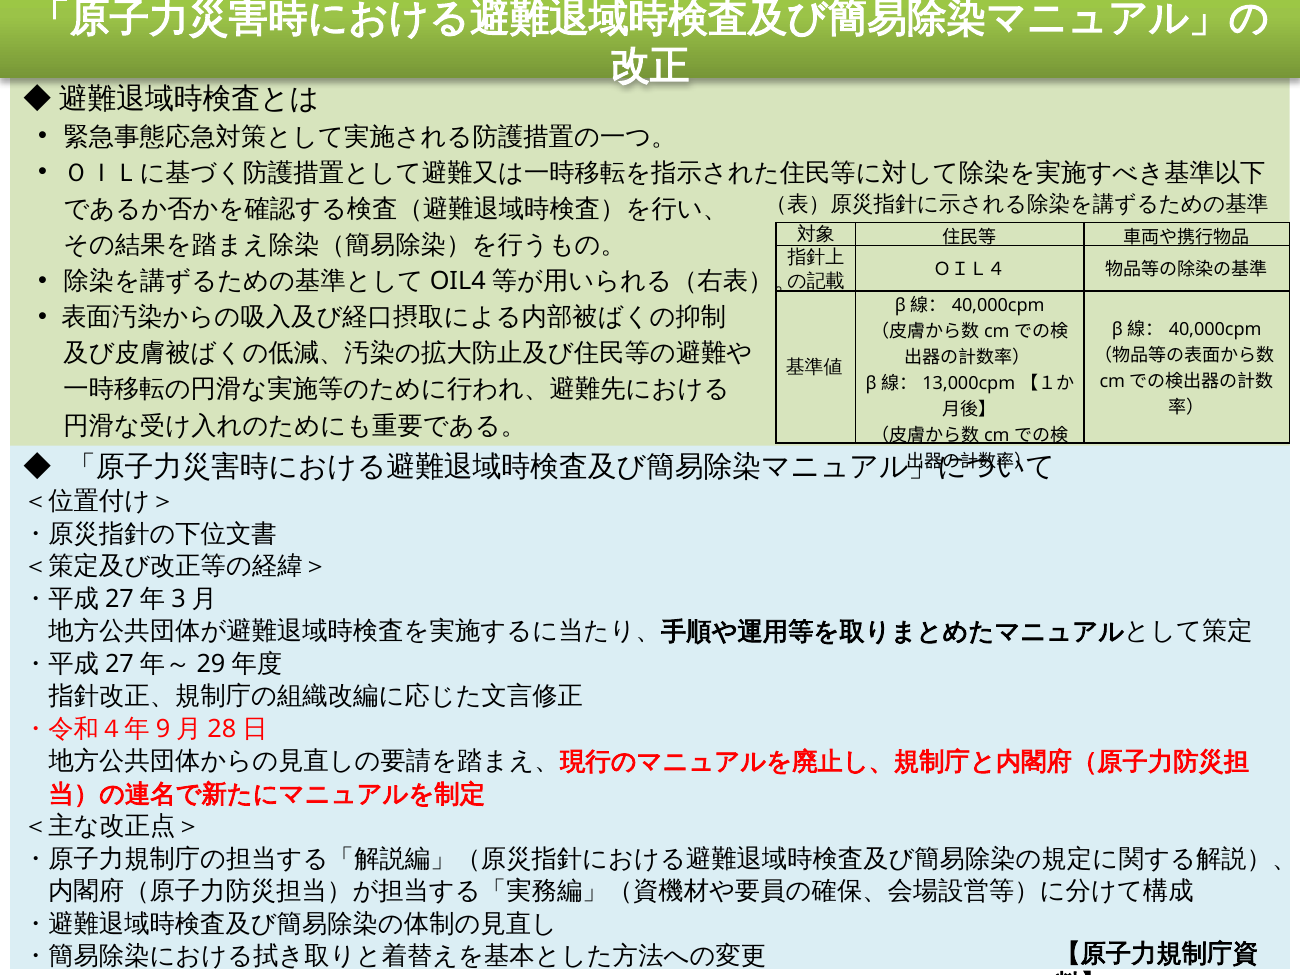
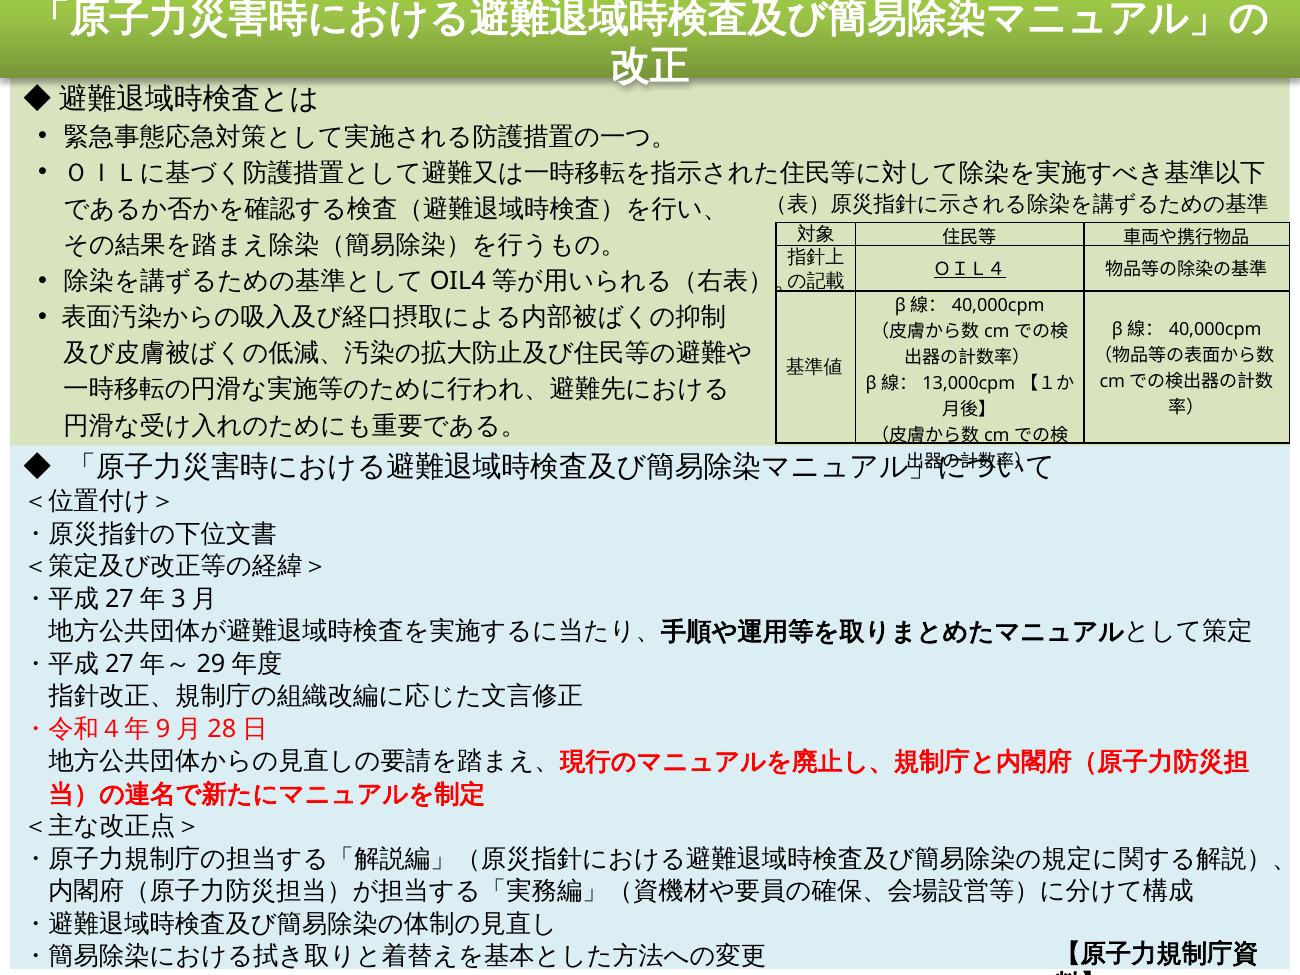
ＯＩＬ４ underline: none -> present (970, 270)
